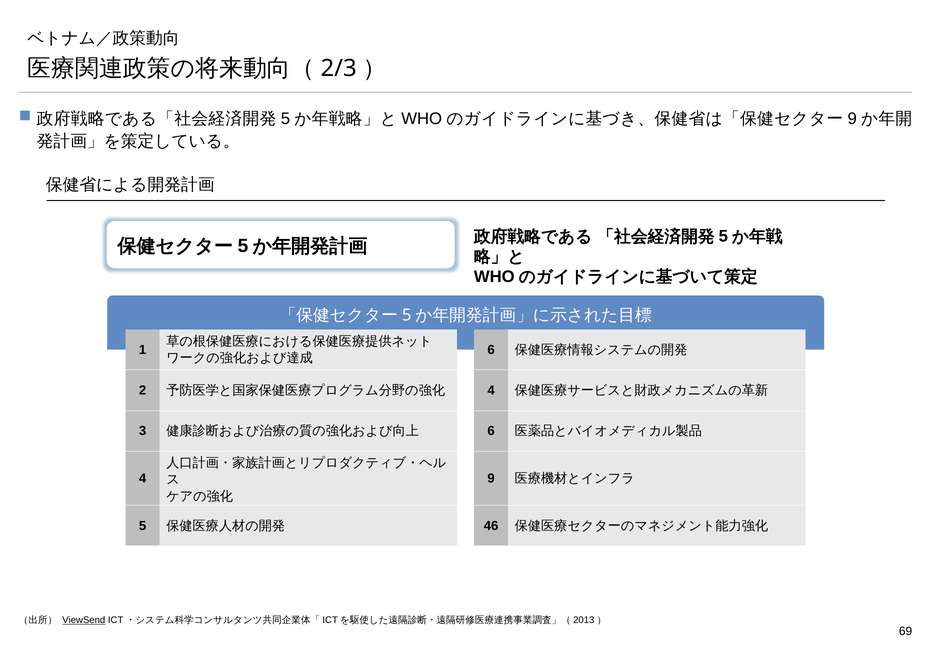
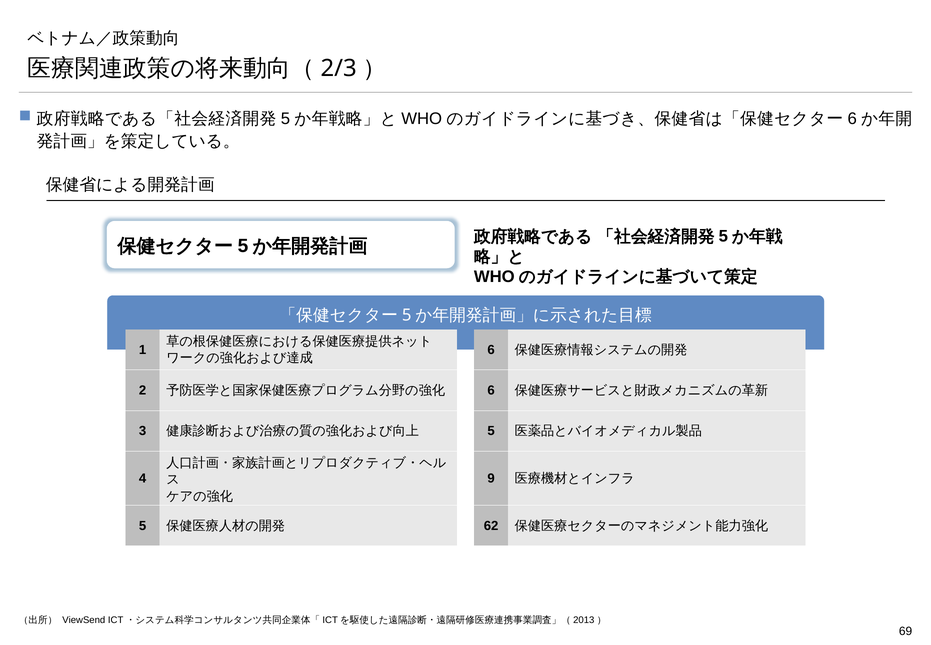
9: 9 -> 6 (852, 119)
4: 4 -> 6 (491, 390)
6: 6 -> 5 (491, 431)
46: 46 -> 62 (491, 525)
ViewSend underline: present -> none (84, 620)
